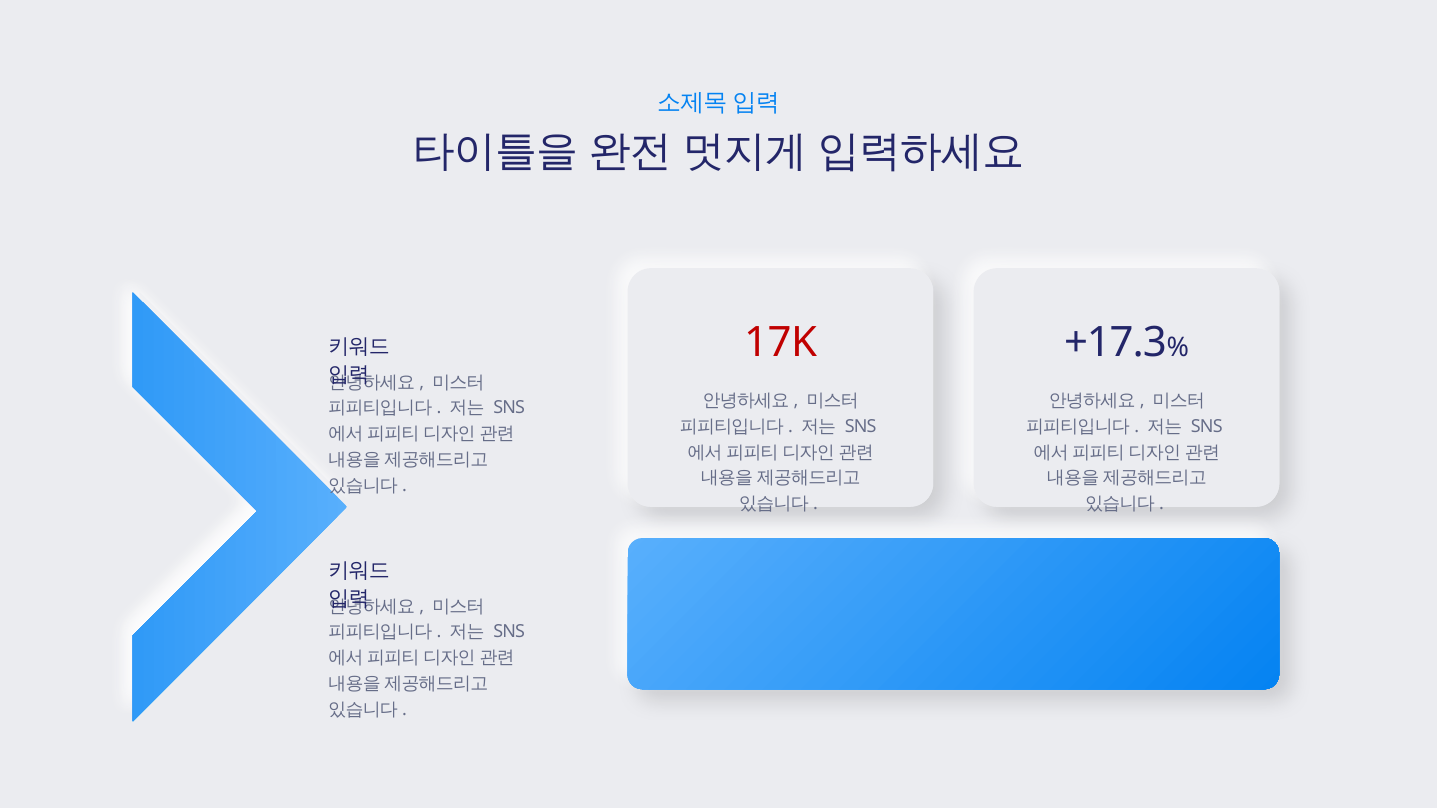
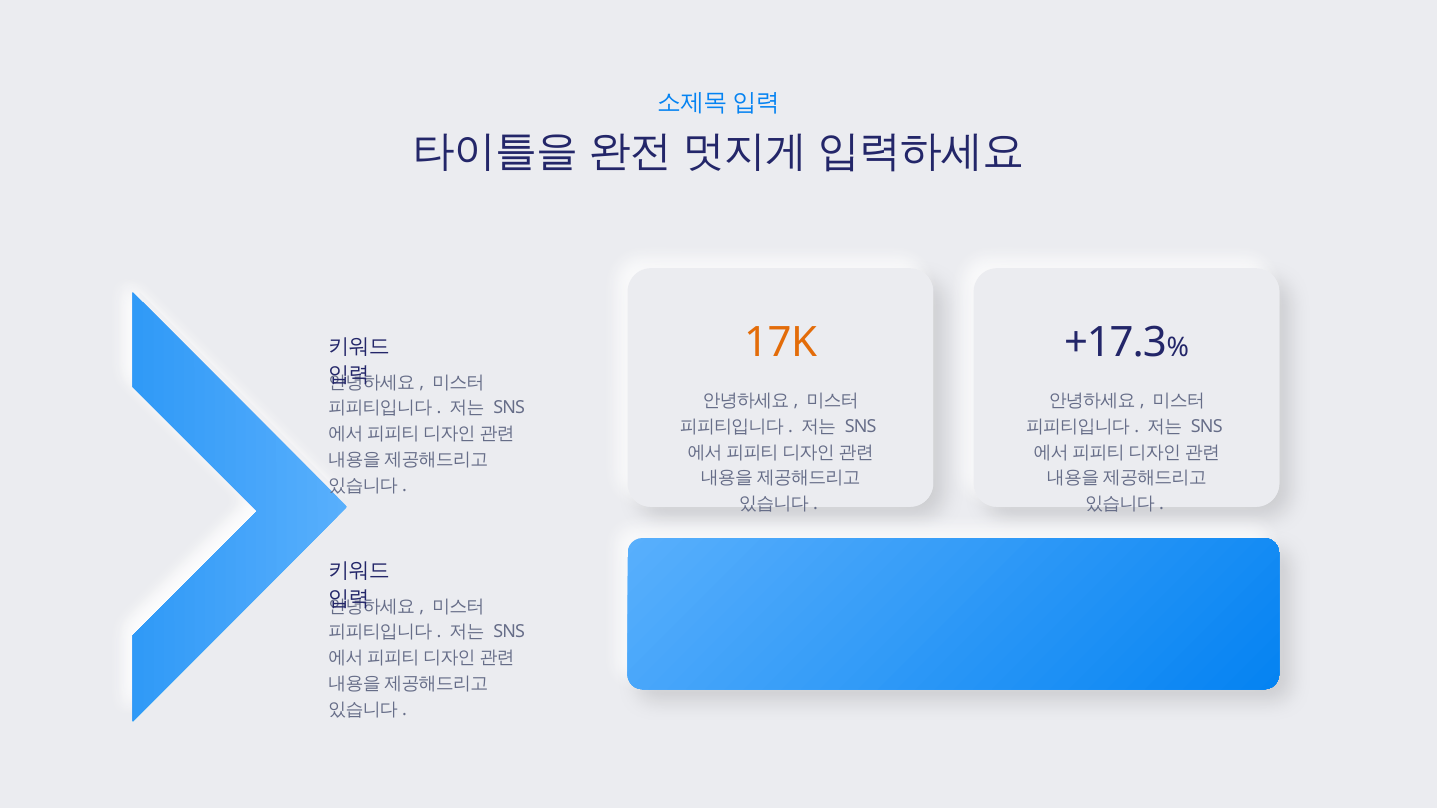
17K colour: red -> orange (781, 343)
